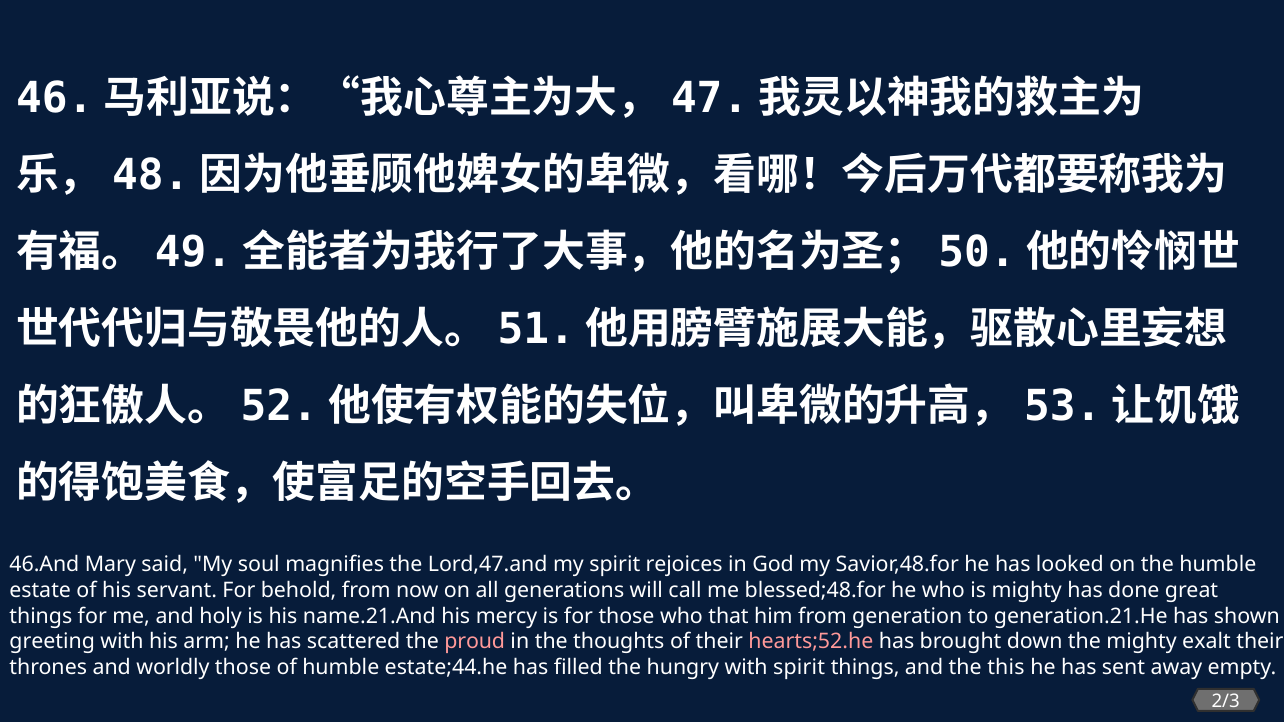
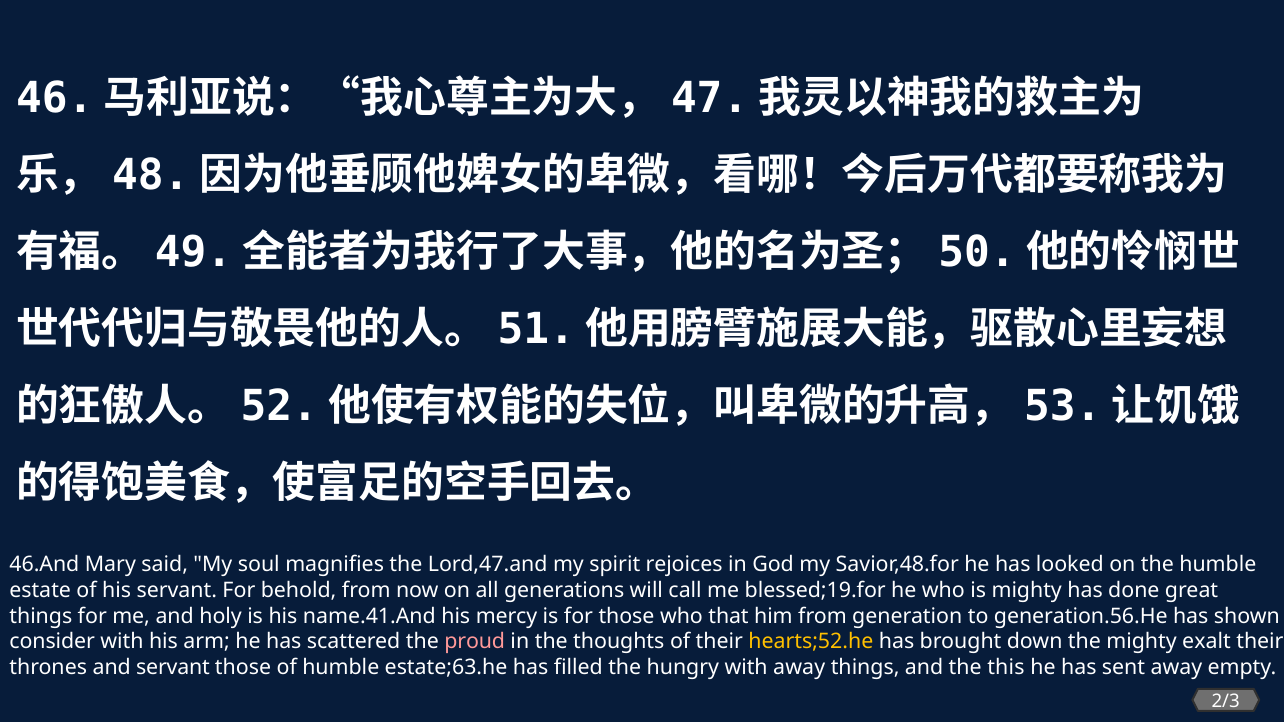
blessed;48.for: blessed;48.for -> blessed;19.for (815, 591)
name.21.And: name.21.And -> name.41.And (369, 616)
generation.21.He: generation.21.He -> generation.56.He (1081, 616)
greeting: greeting -> consider (52, 642)
hearts;52.he colour: pink -> yellow (811, 642)
and worldly: worldly -> servant (173, 668)
estate;44.he: estate;44.he -> estate;63.he (446, 668)
with spirit: spirit -> away (799, 668)
